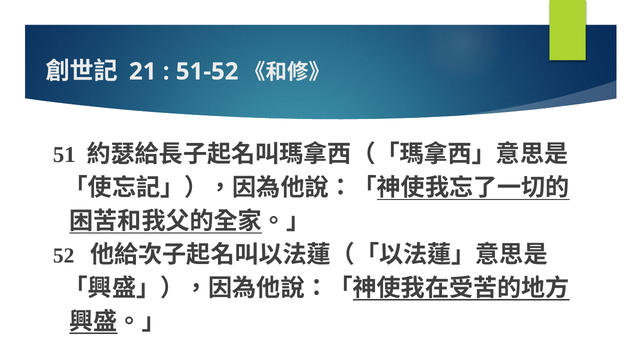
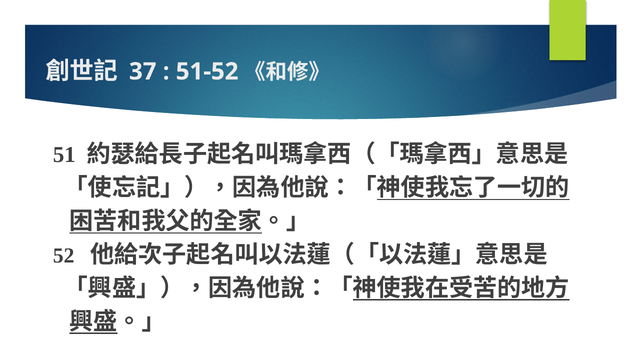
21: 21 -> 37 (143, 72)
